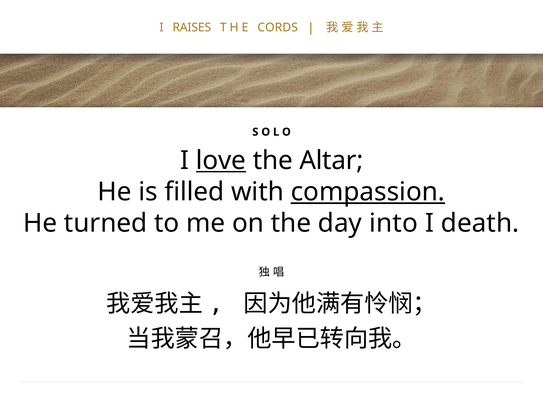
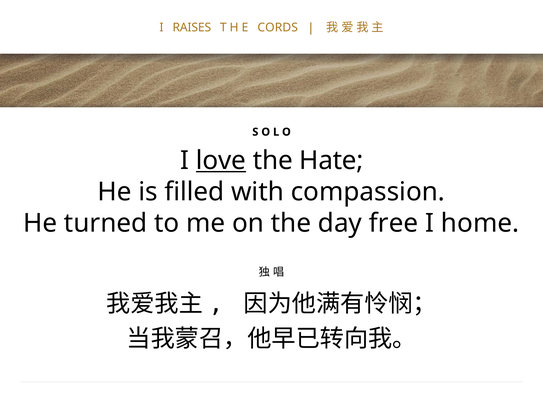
Altar: Altar -> Hate (331, 160)
compassion underline: present -> none (368, 191)
into: into -> free (394, 223)
death: death -> home (480, 223)
